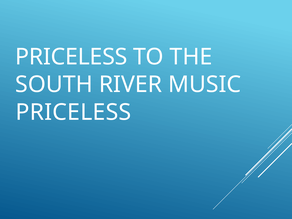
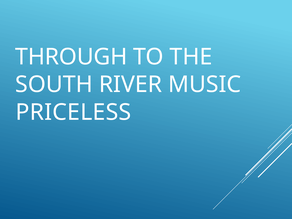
PRICELESS: PRICELESS -> THROUGH (71, 57)
